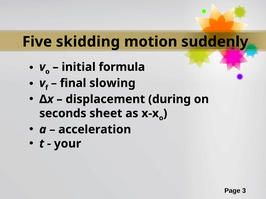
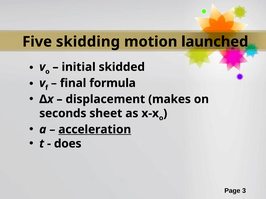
suddenly: suddenly -> launched (215, 42)
formula: formula -> skidded (122, 67)
slowing: slowing -> formula (113, 83)
during: during -> makes (170, 99)
acceleration underline: none -> present (95, 130)
your: your -> does (68, 144)
